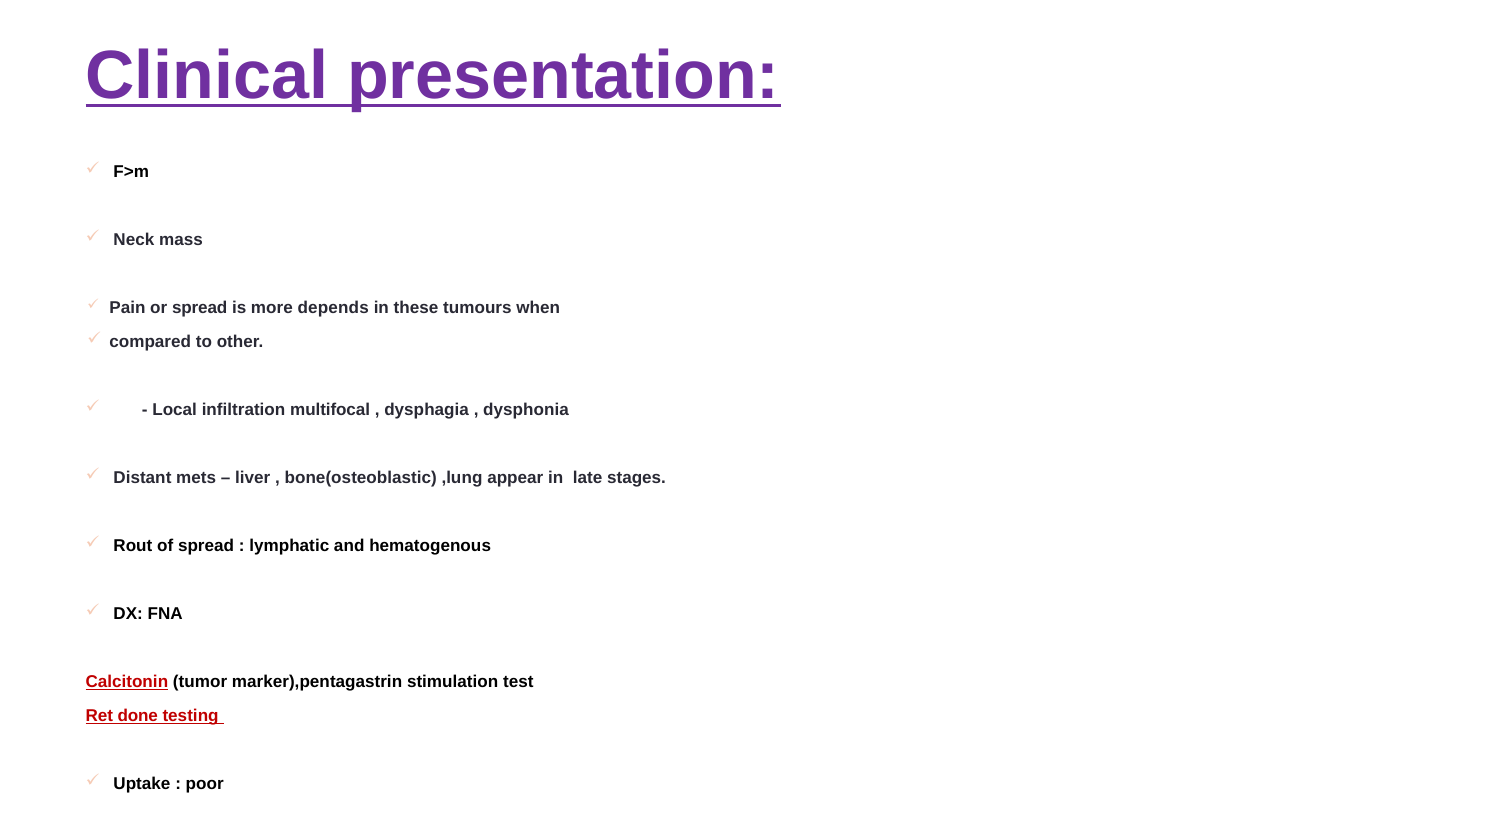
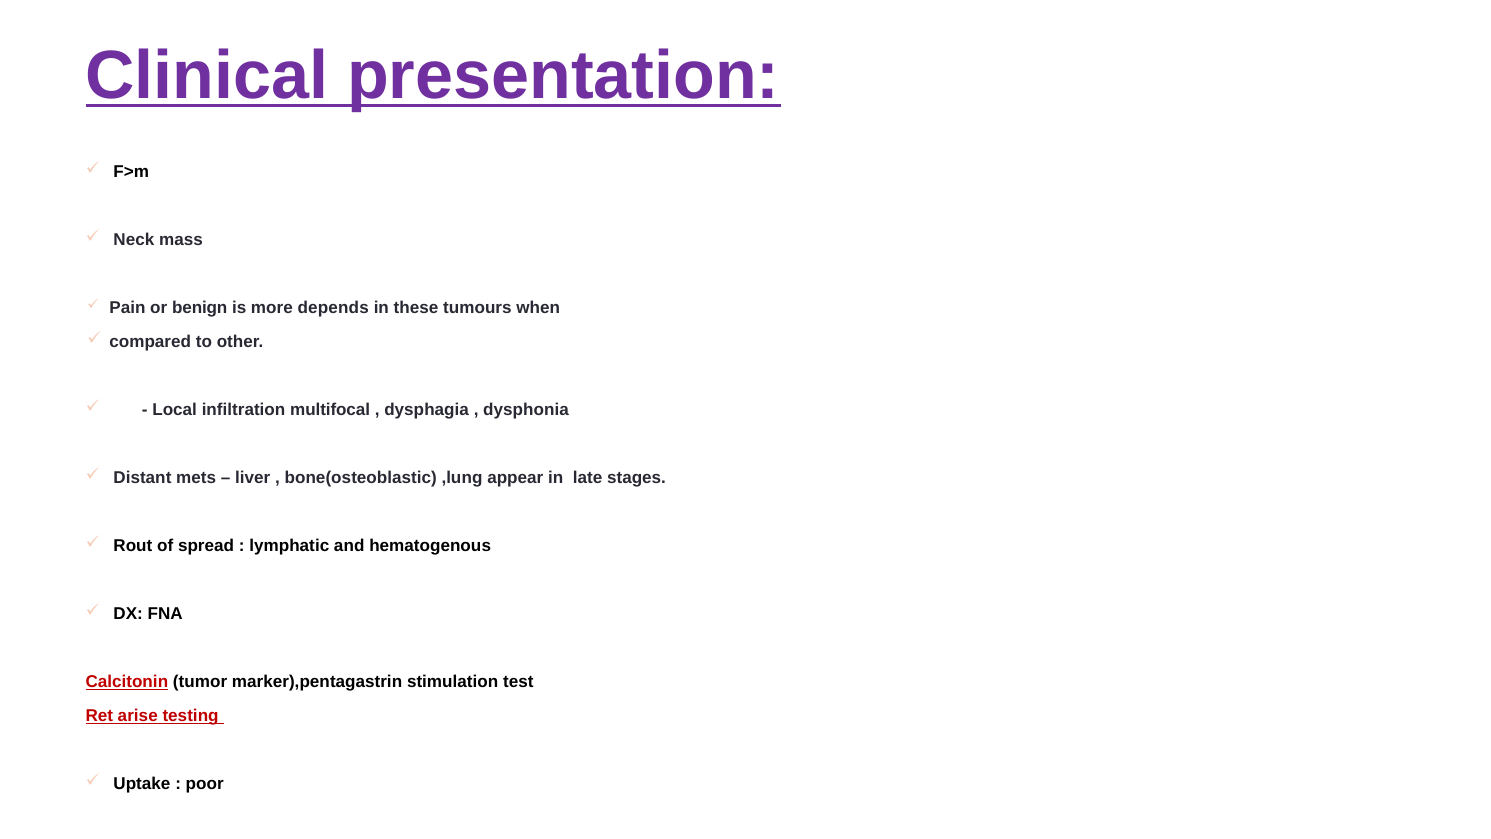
or spread: spread -> benign (200, 308)
done: done -> arise (138, 716)
